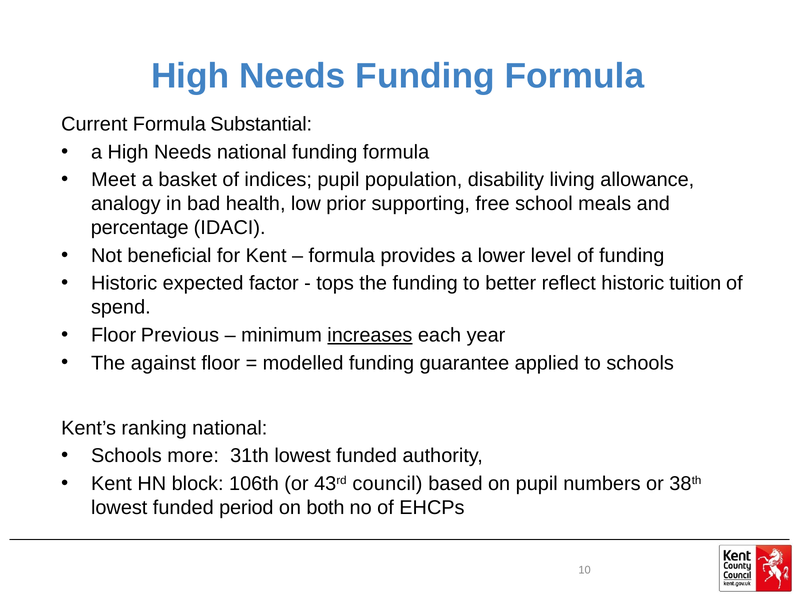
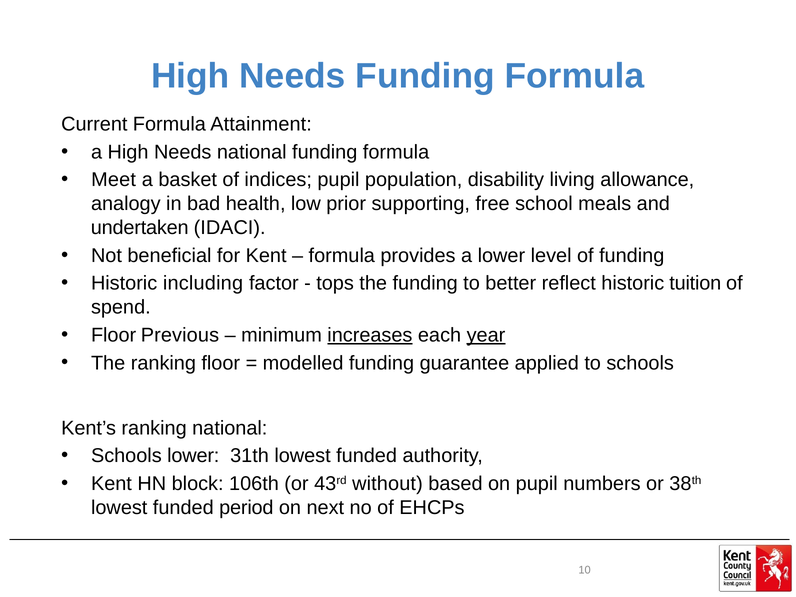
Substantial: Substantial -> Attainment (261, 124)
percentage: percentage -> undertaken (140, 228)
expected: expected -> including (203, 283)
year underline: none -> present (486, 335)
The against: against -> ranking (163, 363)
Schools more: more -> lower (193, 456)
council: council -> without (387, 484)
both: both -> next (325, 508)
